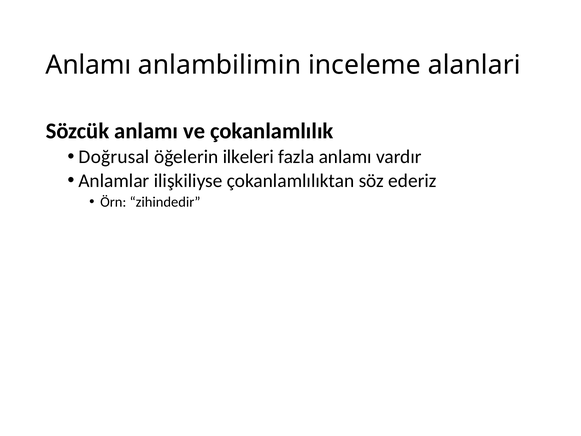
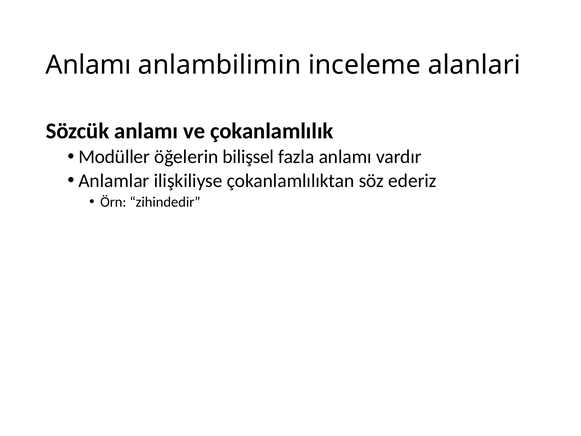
Doğrusal: Doğrusal -> Modüller (114, 157)
ilkeleri: ilkeleri -> bilişsel (248, 157)
